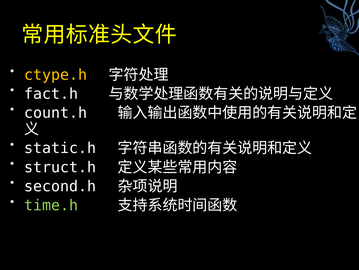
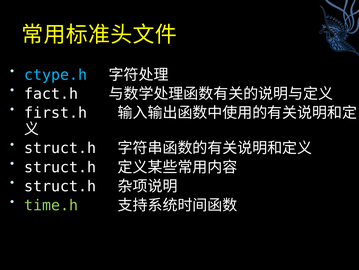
ctype.h colour: yellow -> light blue (56, 75)
count.h: count.h -> first.h (56, 113)
static.h: static.h -> struct.h (60, 148)
second.h: second.h -> struct.h (60, 186)
